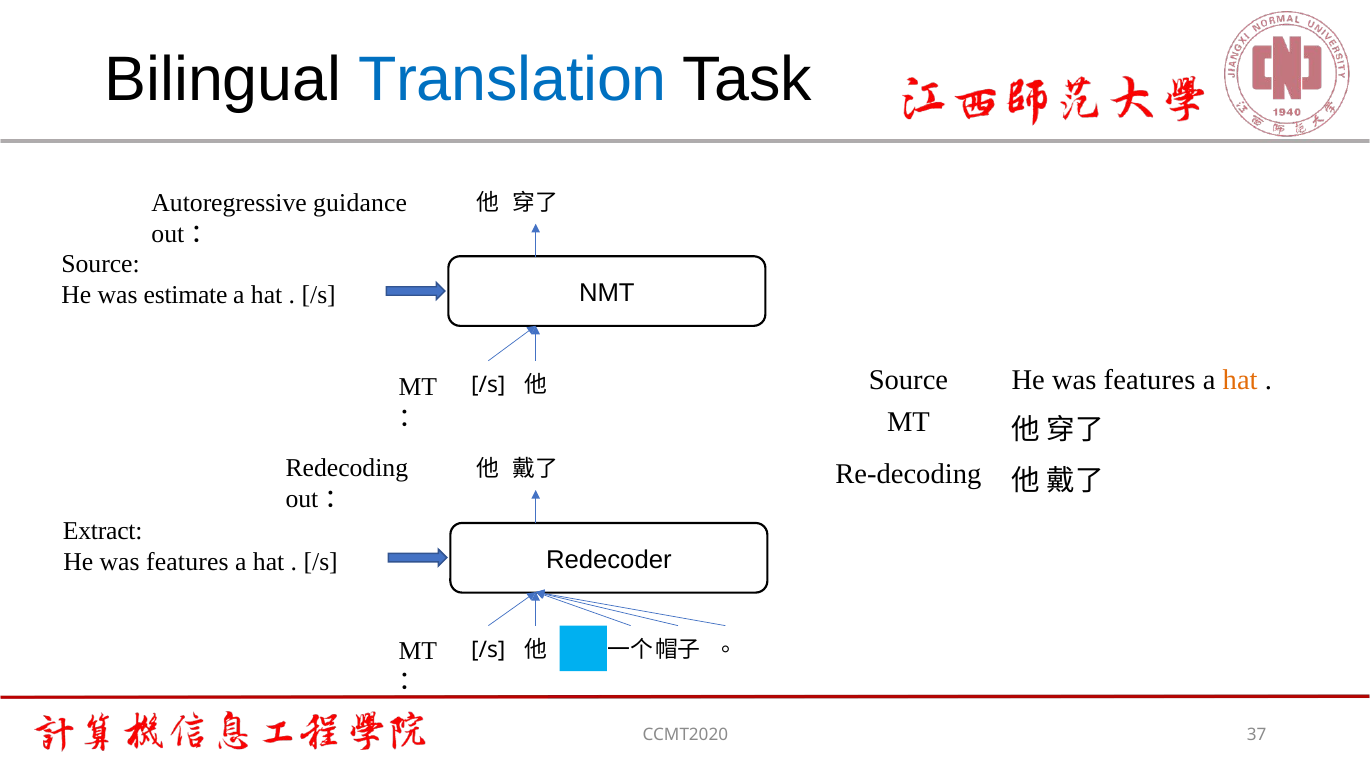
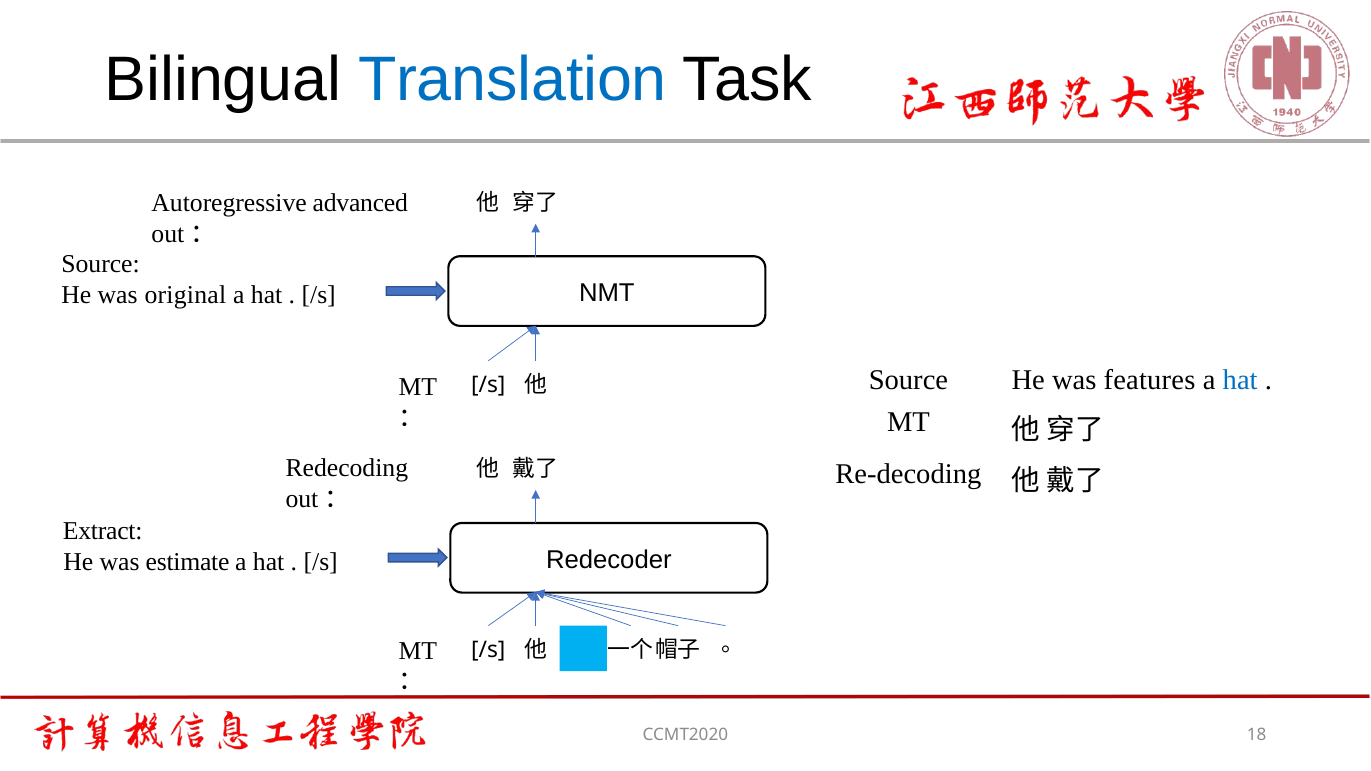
guidance: guidance -> advanced (360, 203)
estimate: estimate -> original (185, 295)
hat colour: orange -> blue (1240, 380)
features: features -> estimate (188, 562)
37: 37 -> 18 (1257, 735)
